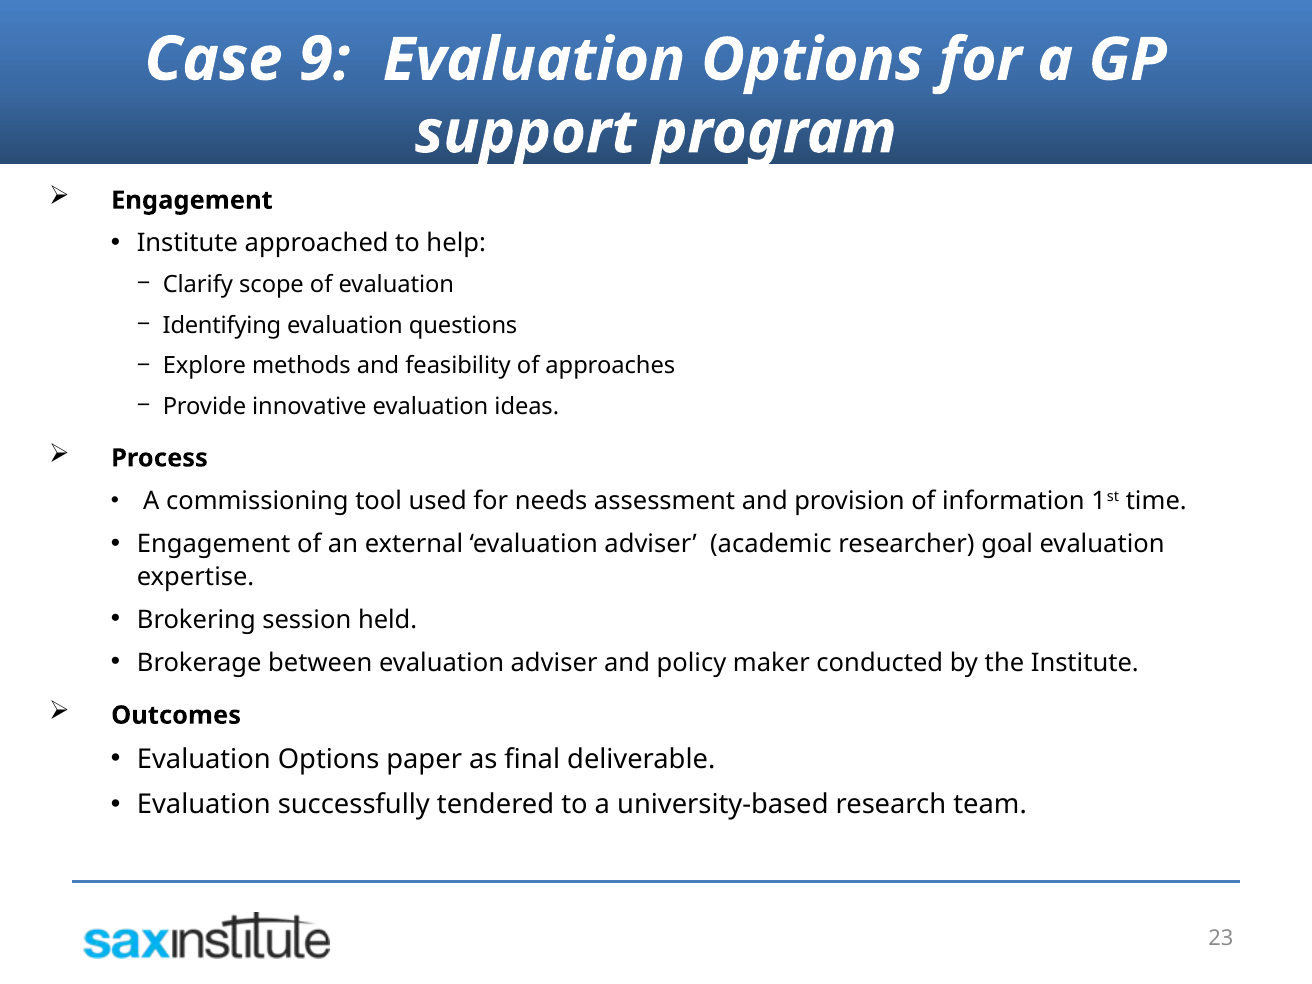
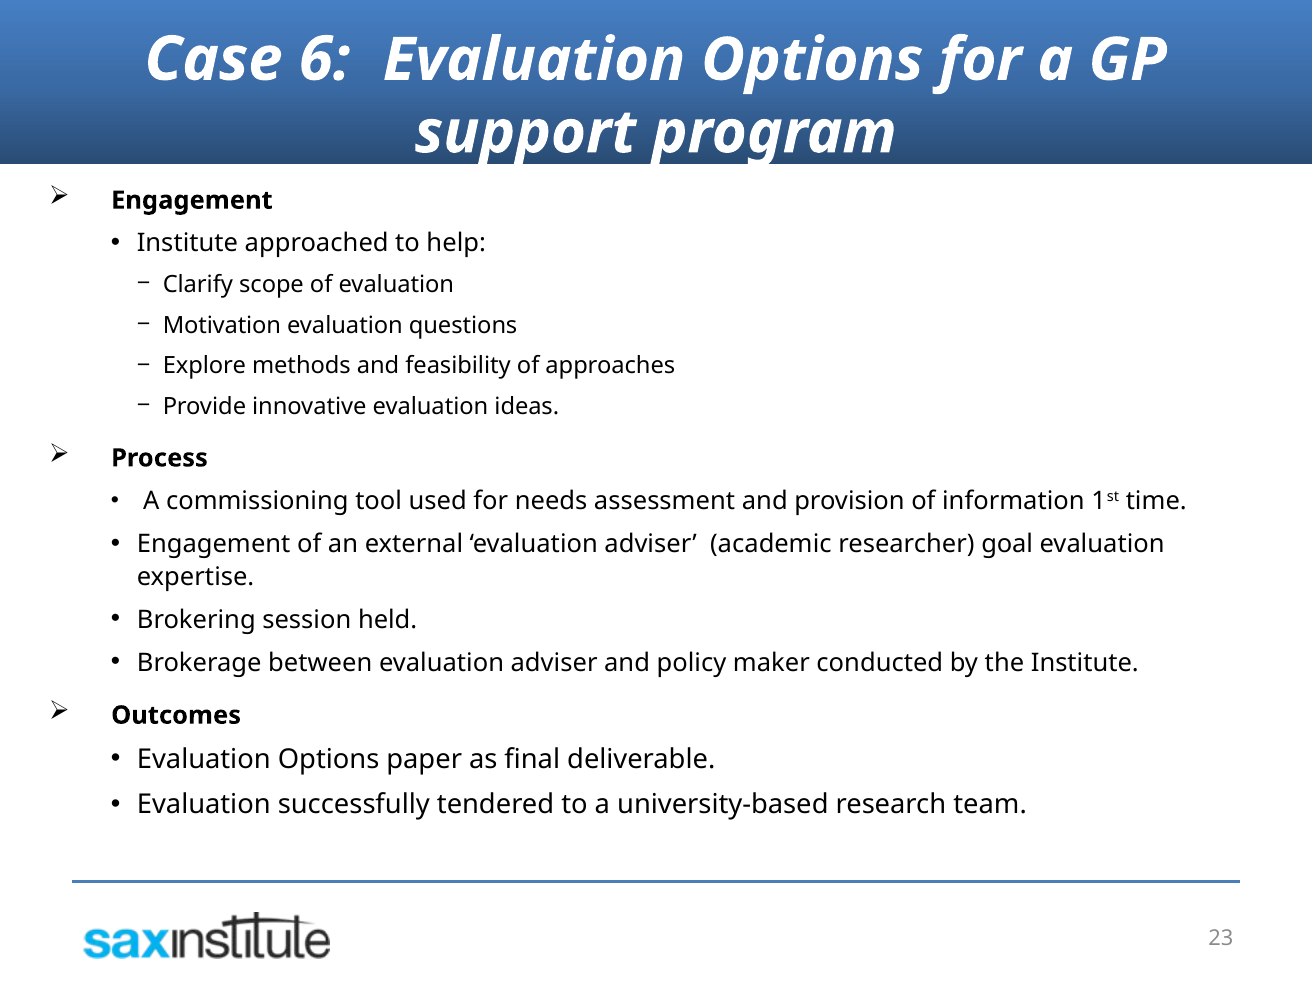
9: 9 -> 6 (325, 59)
Identifying: Identifying -> Motivation (222, 325)
